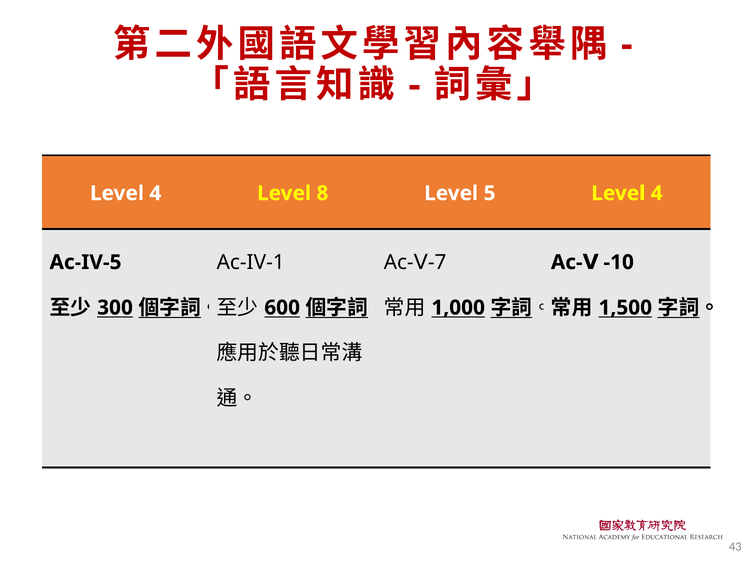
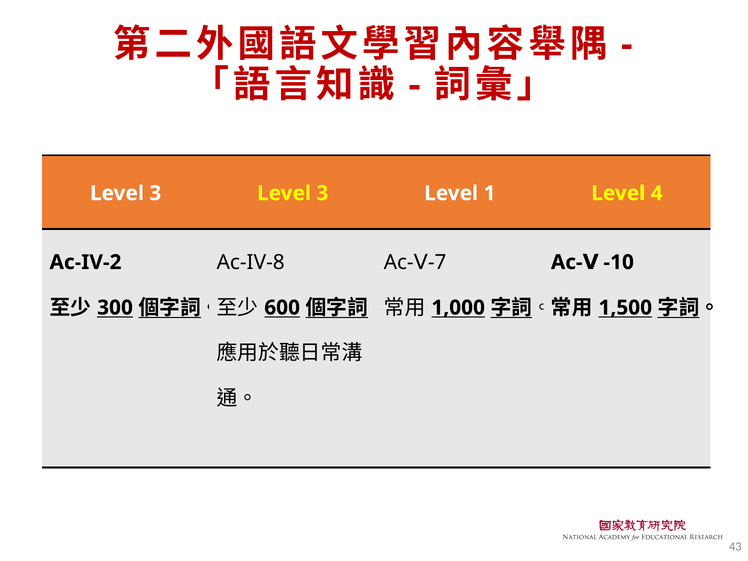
4: 4 -> 3 (155, 193)
8: 8 -> 3 (322, 193)
5: 5 -> 1 (490, 193)
Ac-IV-1: Ac-IV-1 -> Ac-IV-8 (251, 262)
Ac-IV-5: Ac-IV-5 -> Ac-IV-2 (86, 262)
